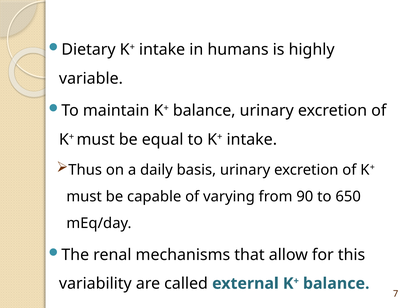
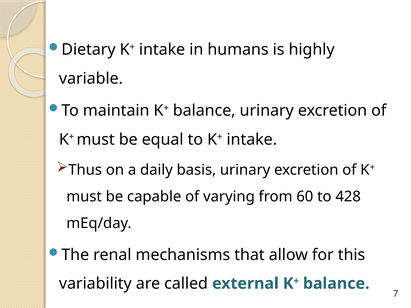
90: 90 -> 60 (305, 197)
650: 650 -> 428 (348, 197)
